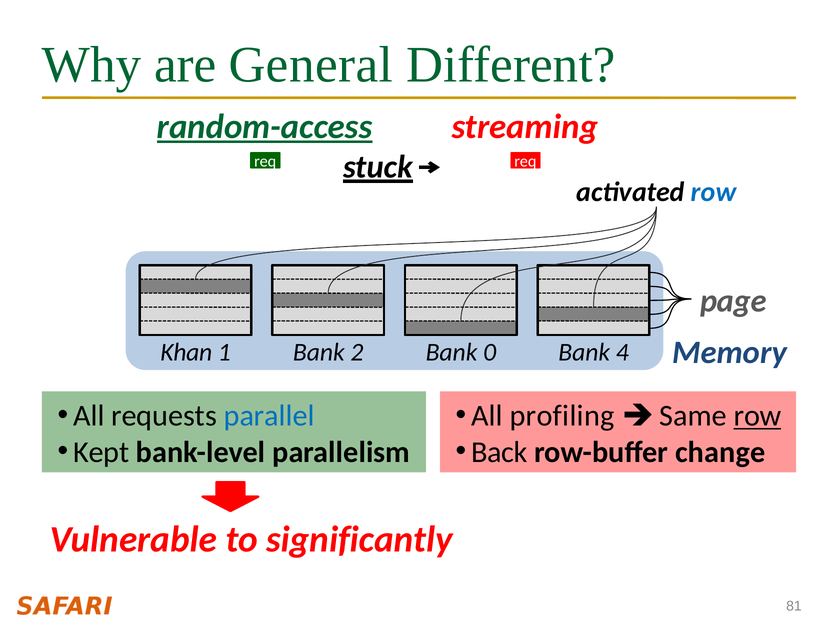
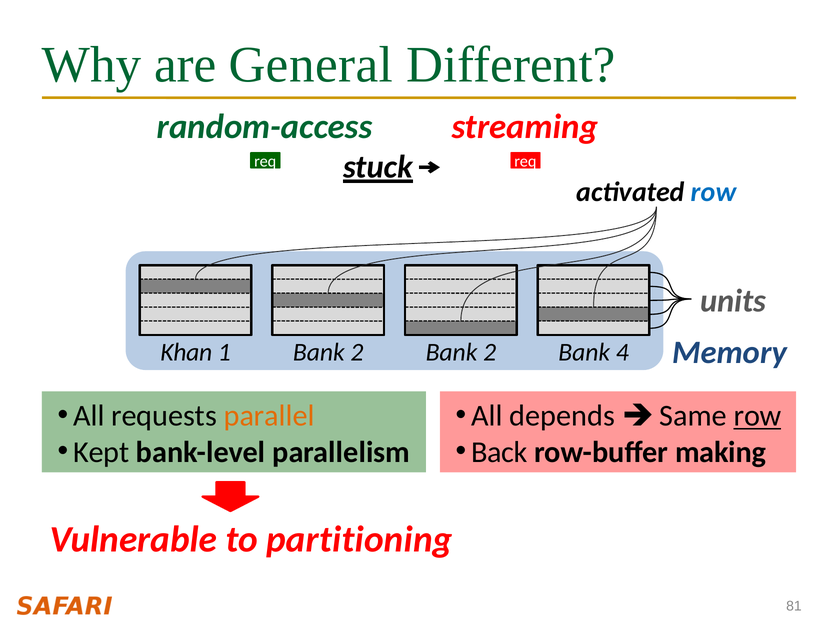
random-access underline: present -> none (265, 127)
page: page -> units (733, 301)
2 Bank 0: 0 -> 2 (490, 352)
parallel colour: blue -> orange (269, 415)
profiling: profiling -> depends (562, 415)
change: change -> making (721, 452)
significantly: significantly -> partitioning (359, 539)
